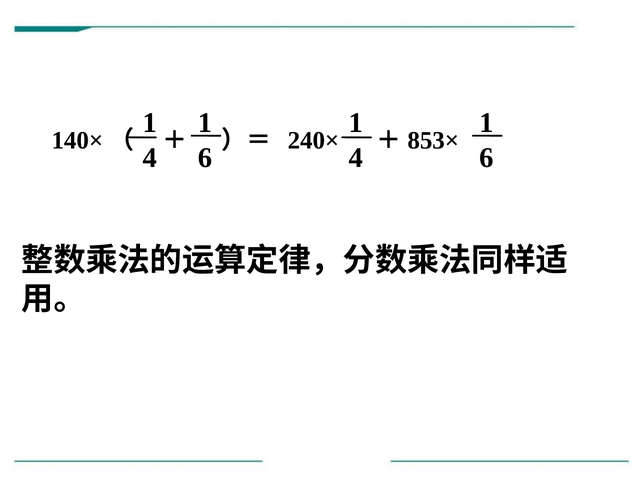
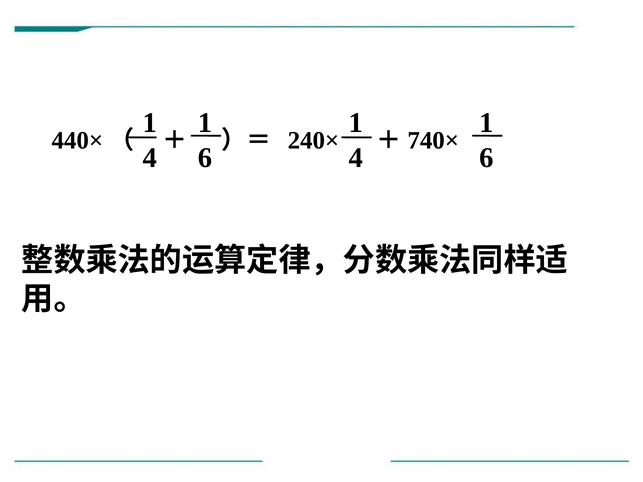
140×: 140× -> 440× (77, 141)
853×: 853× -> 740× (433, 141)
